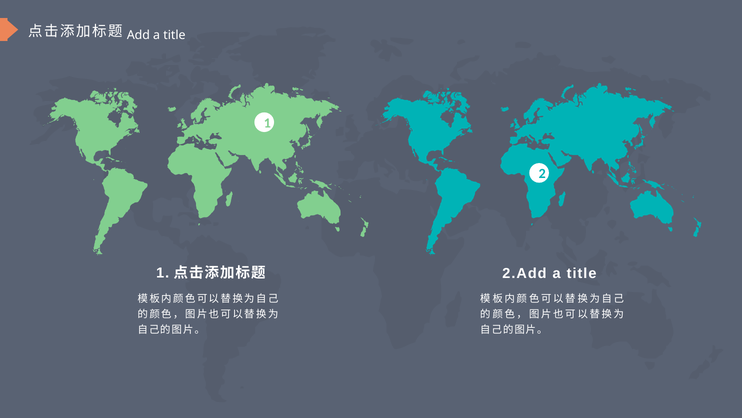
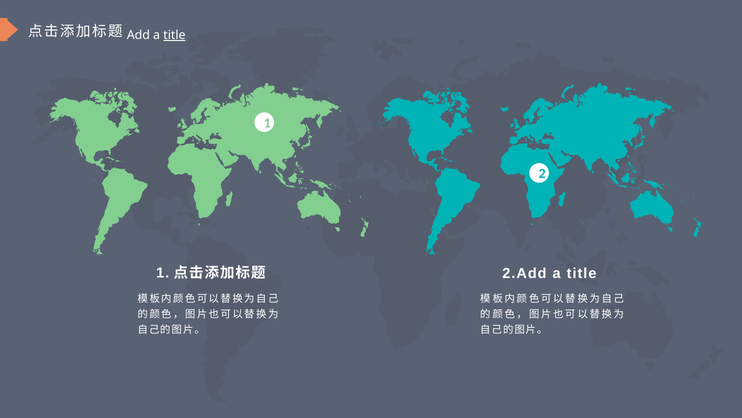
title underline: none -> present (174, 35)
